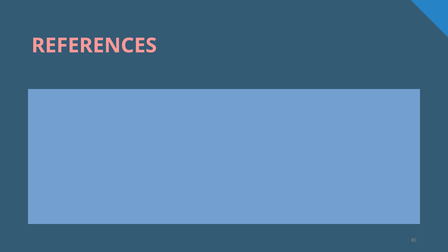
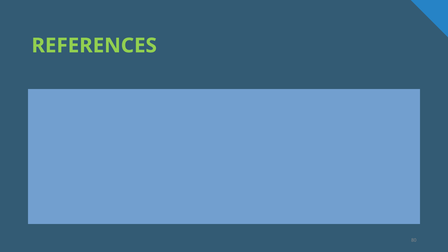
REFERENCES colour: pink -> light green (94, 46)
